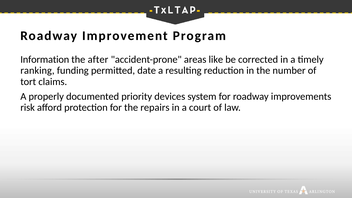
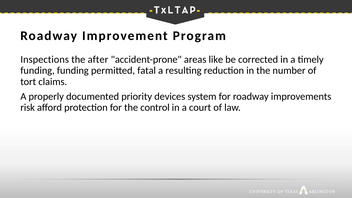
Information: Information -> Inspections (45, 60)
ranking: ranking -> funding (37, 71)
date: date -> fatal (147, 71)
repairs: repairs -> control (155, 108)
